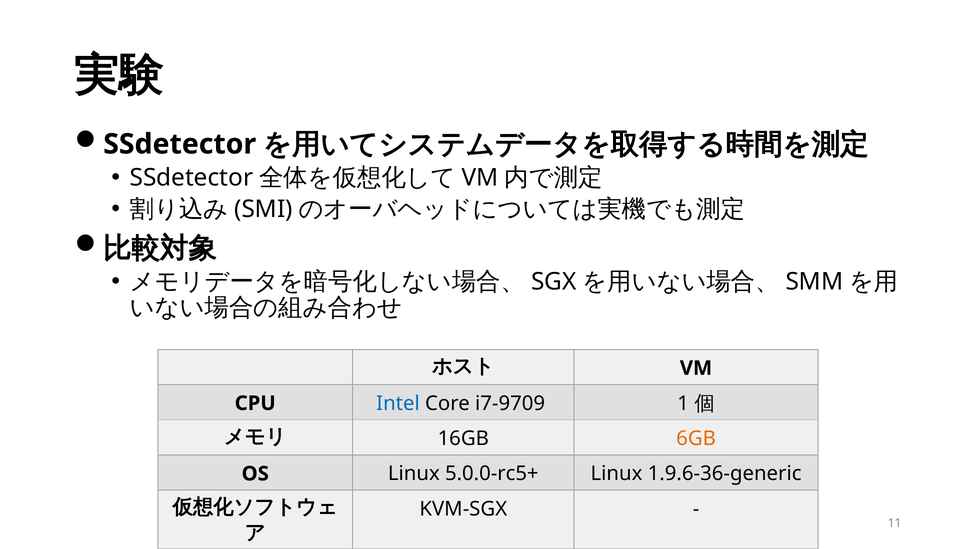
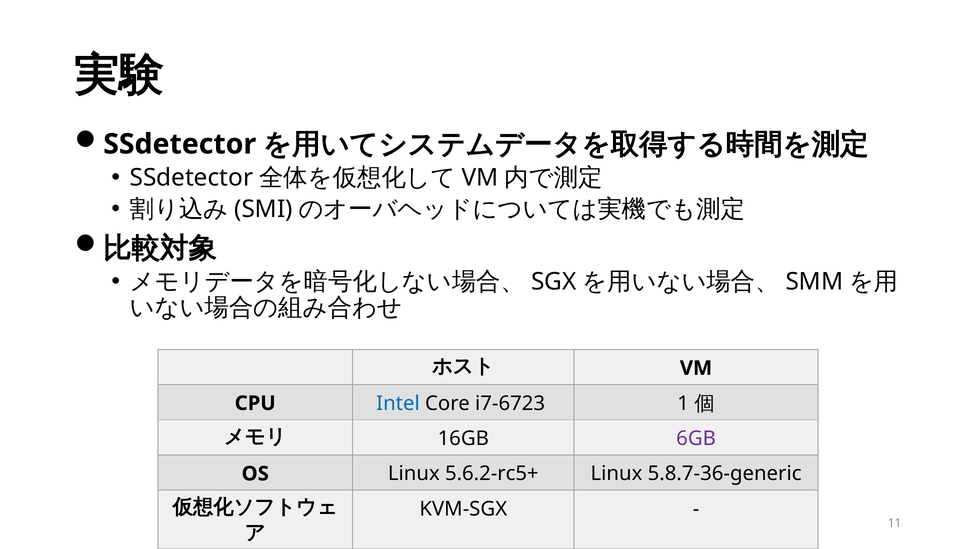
i7-9709: i7-9709 -> i7-6723 (510, 403)
6GB colour: orange -> purple (696, 439)
5.0.0-rc5+: 5.0.0-rc5+ -> 5.6.2-rc5+ (492, 474)
1.9.6-36-generic: 1.9.6-36-generic -> 5.8.7-36-generic (725, 474)
